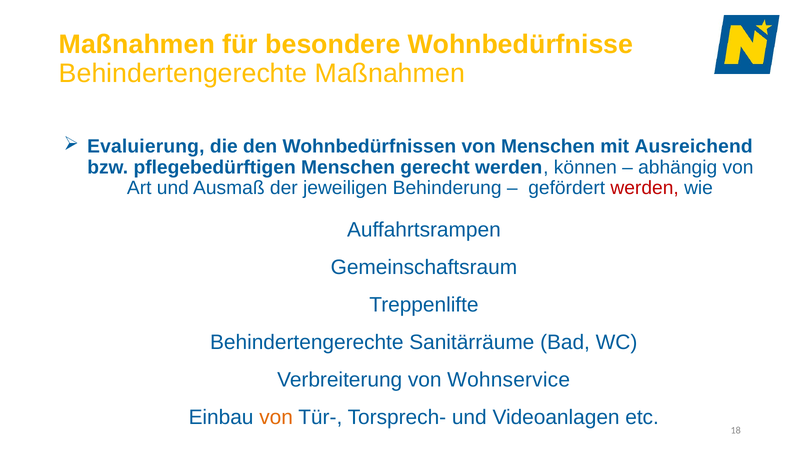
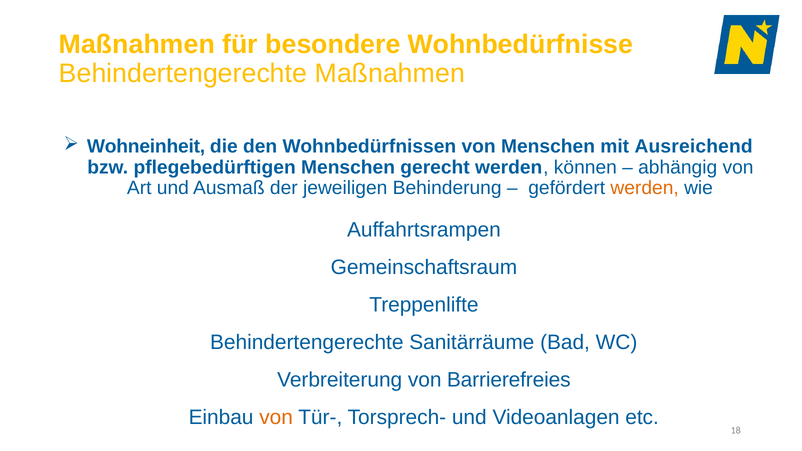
Evaluierung: Evaluierung -> Wohneinheit (146, 147)
werden colour: red -> orange (645, 188)
Wohnservice: Wohnservice -> Barrierefreies (509, 380)
